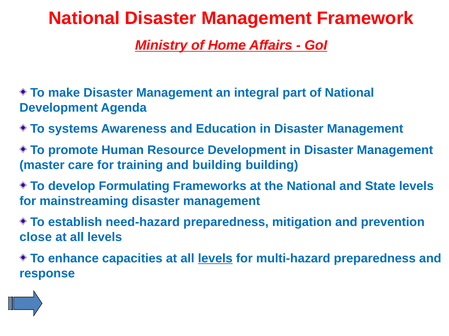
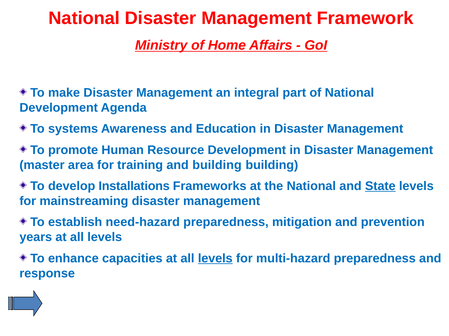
care: care -> area (81, 165)
Formulating: Formulating -> Installations (134, 186)
State underline: none -> present (380, 186)
close: close -> years (36, 238)
